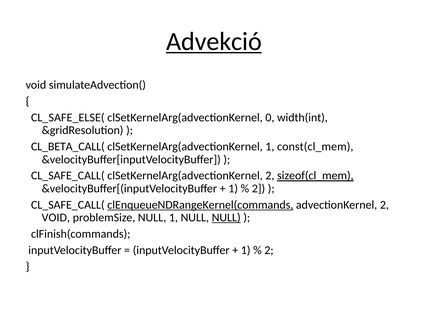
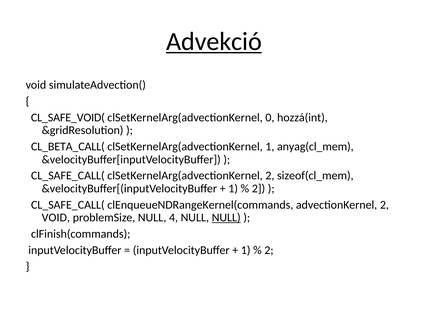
CL_SAFE_ELSE(: CL_SAFE_ELSE( -> CL_SAFE_VOID( (68, 118)
width(int: width(int -> hozzá(int (302, 118)
const(cl_mem: const(cl_mem -> anyag(cl_mem (315, 147)
sizeof(cl_mem underline: present -> none (315, 176)
clEnqueueNDRangeKernel(commands underline: present -> none (200, 205)
NULL 1: 1 -> 4 (174, 218)
